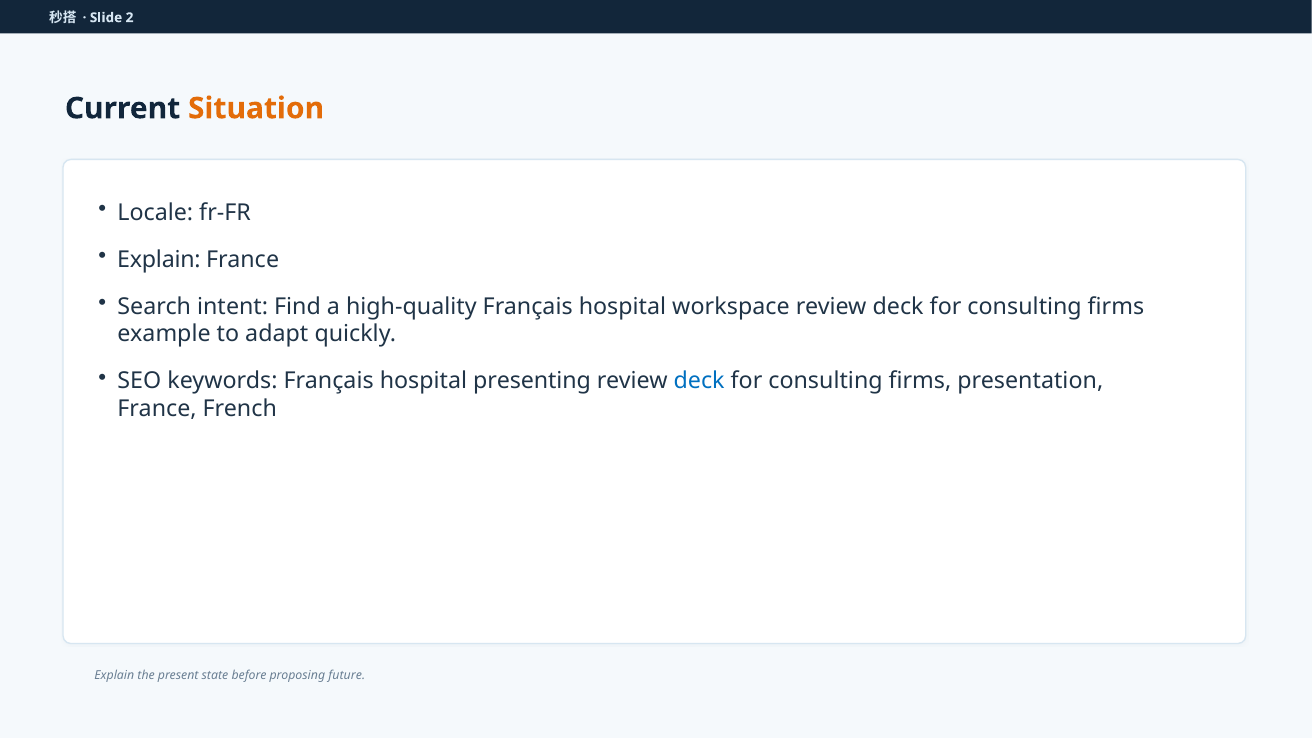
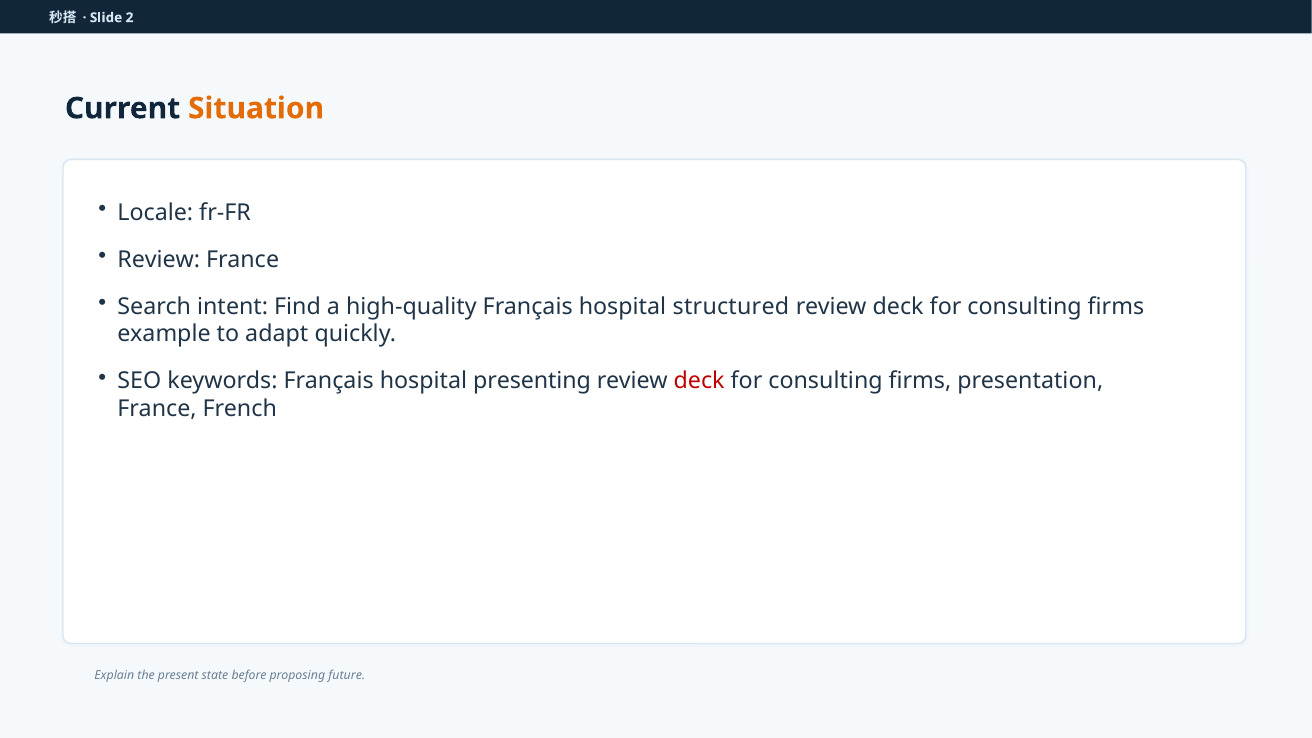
Explain: Explain -> Review (159, 259)
workspace: workspace -> structured (731, 306)
deck colour: blue -> red (699, 381)
